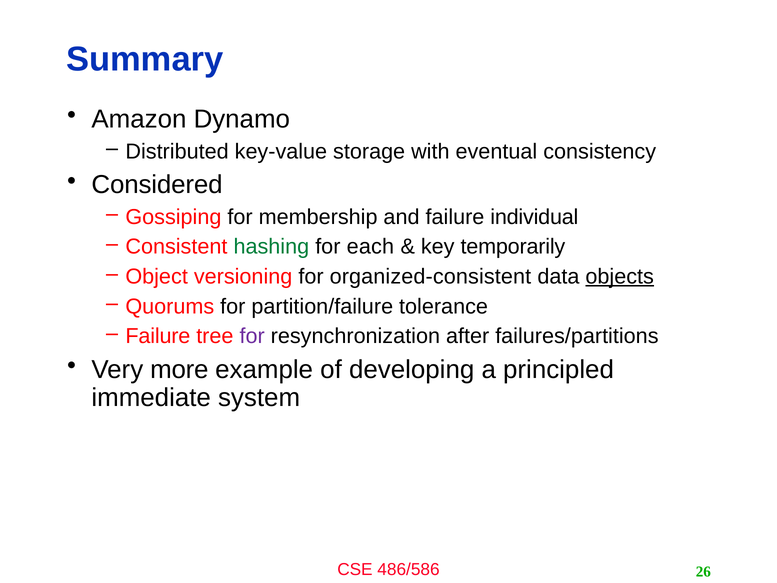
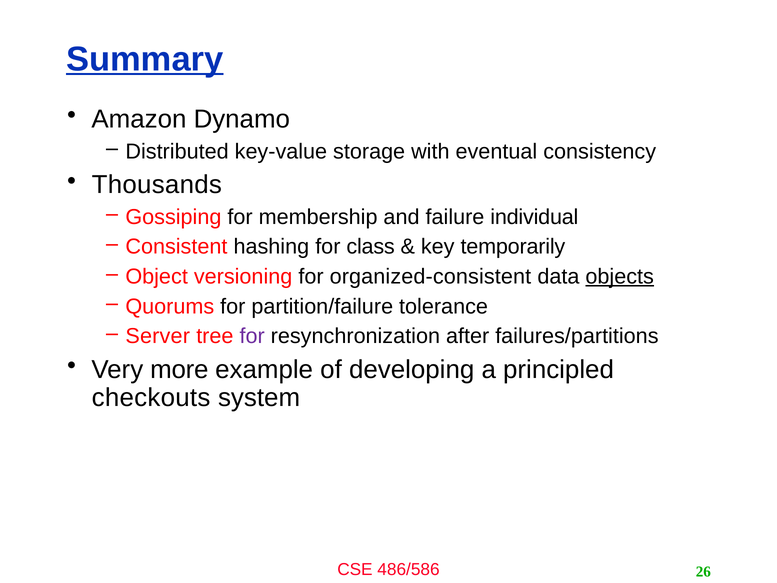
Summary underline: none -> present (145, 59)
Considered: Considered -> Thousands (157, 185)
hashing colour: green -> black (271, 247)
each: each -> class (371, 247)
Failure: Failure -> Server (158, 336)
immediate: immediate -> checkouts (151, 397)
